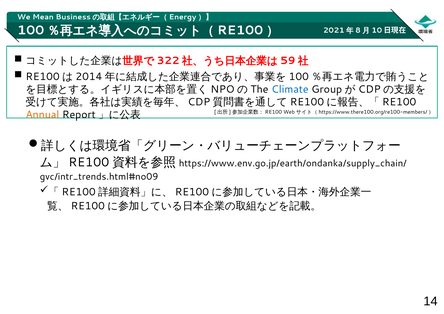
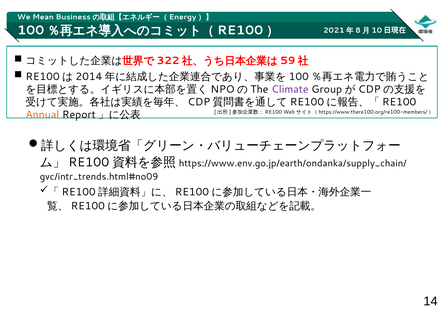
Climate colour: blue -> purple (290, 89)
